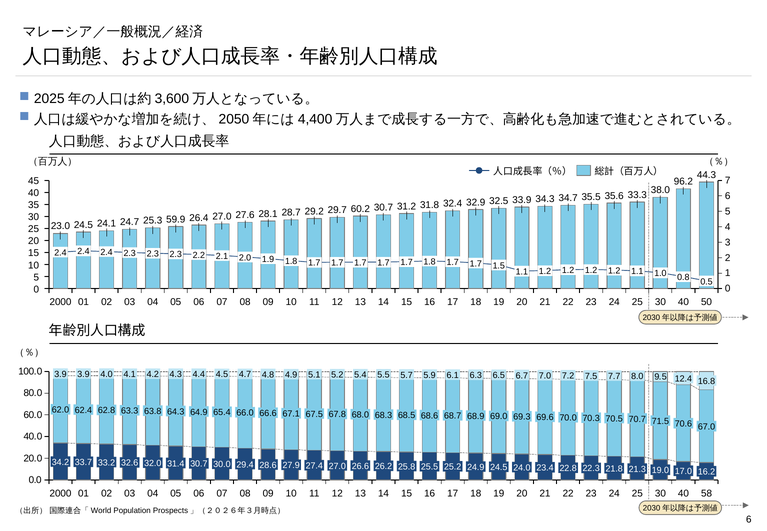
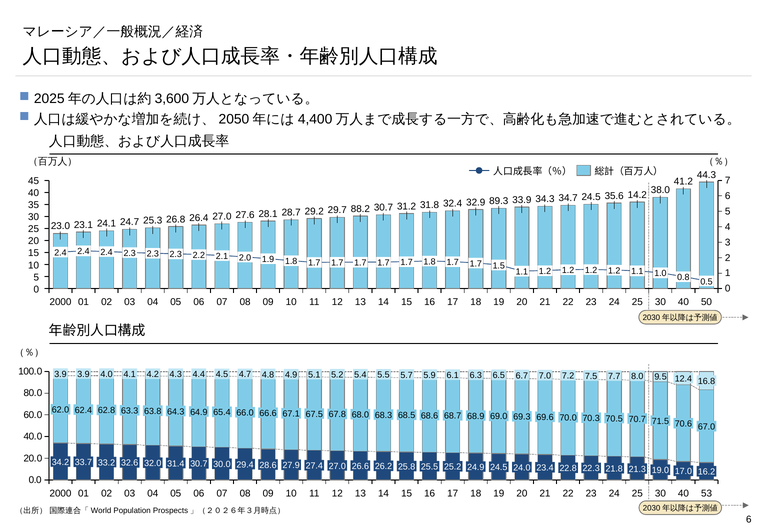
96.2: 96.2 -> 41.2 (683, 182)
23.0 24.5: 24.5 -> 23.1 (83, 225)
59.9: 59.9 -> 26.8 (176, 219)
60.2: 60.2 -> 88.2 (360, 209)
32.5: 32.5 -> 89.3 (499, 201)
34.7 35.5: 35.5 -> 24.5 (591, 197)
33.3: 33.3 -> 14.2 (637, 195)
58: 58 -> 53 (707, 493)
